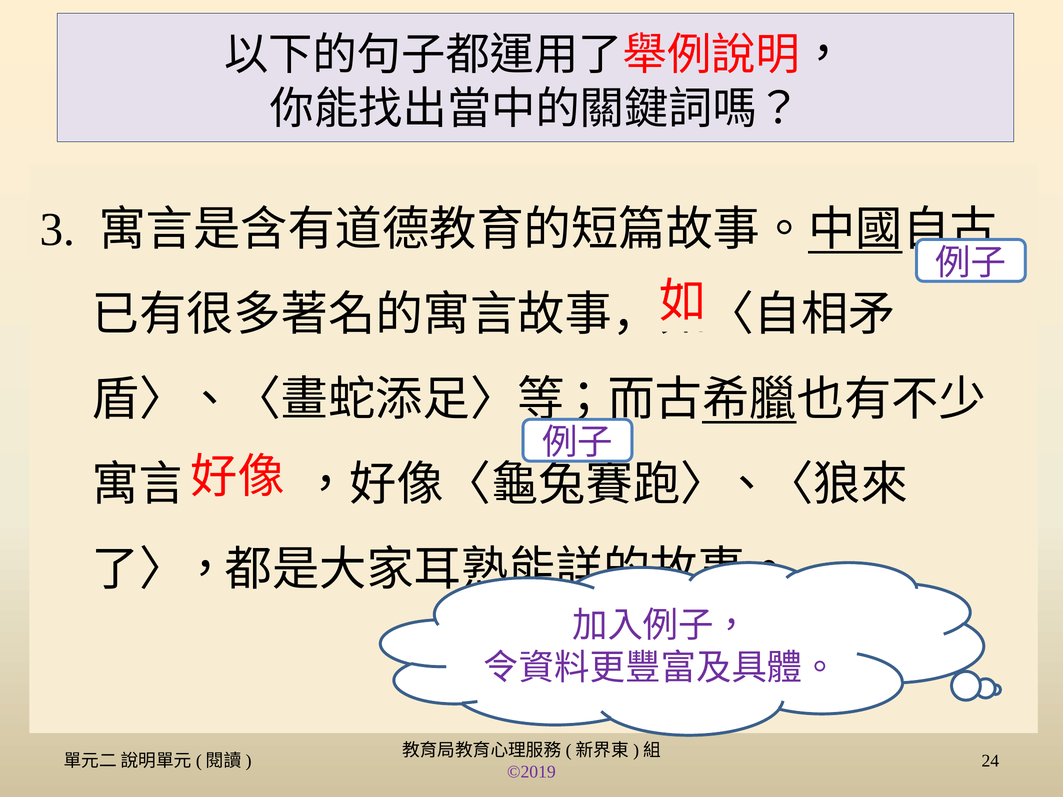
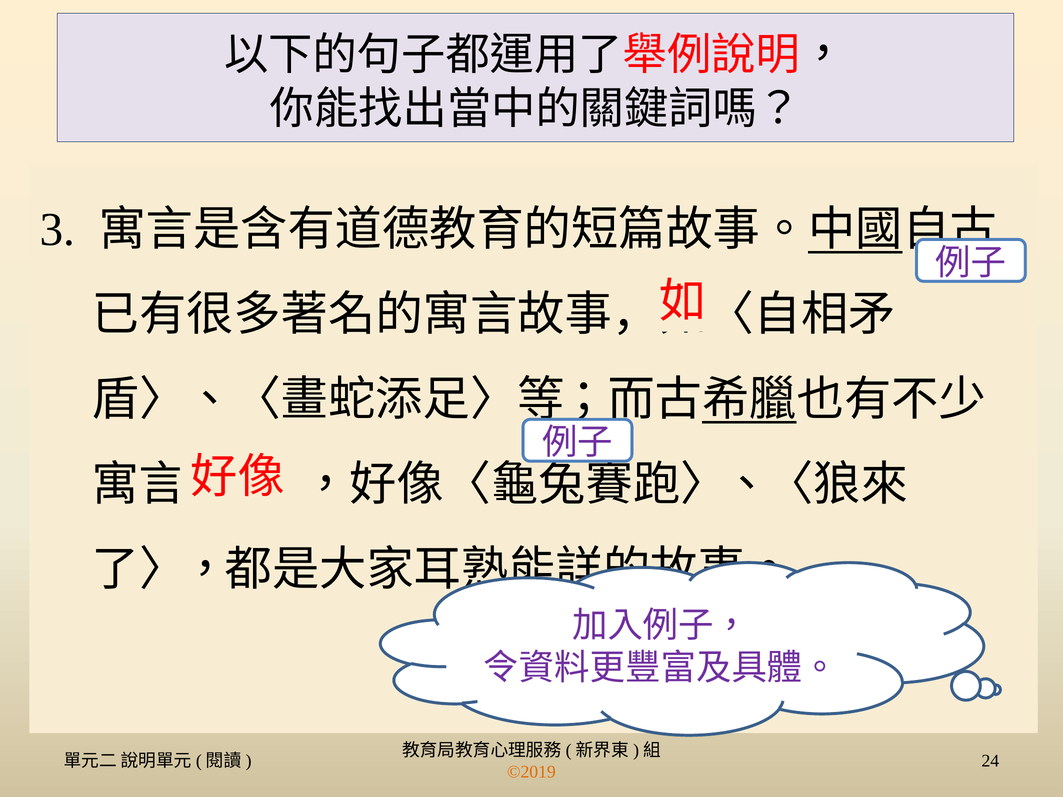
©2019 colour: purple -> orange (531, 772)
